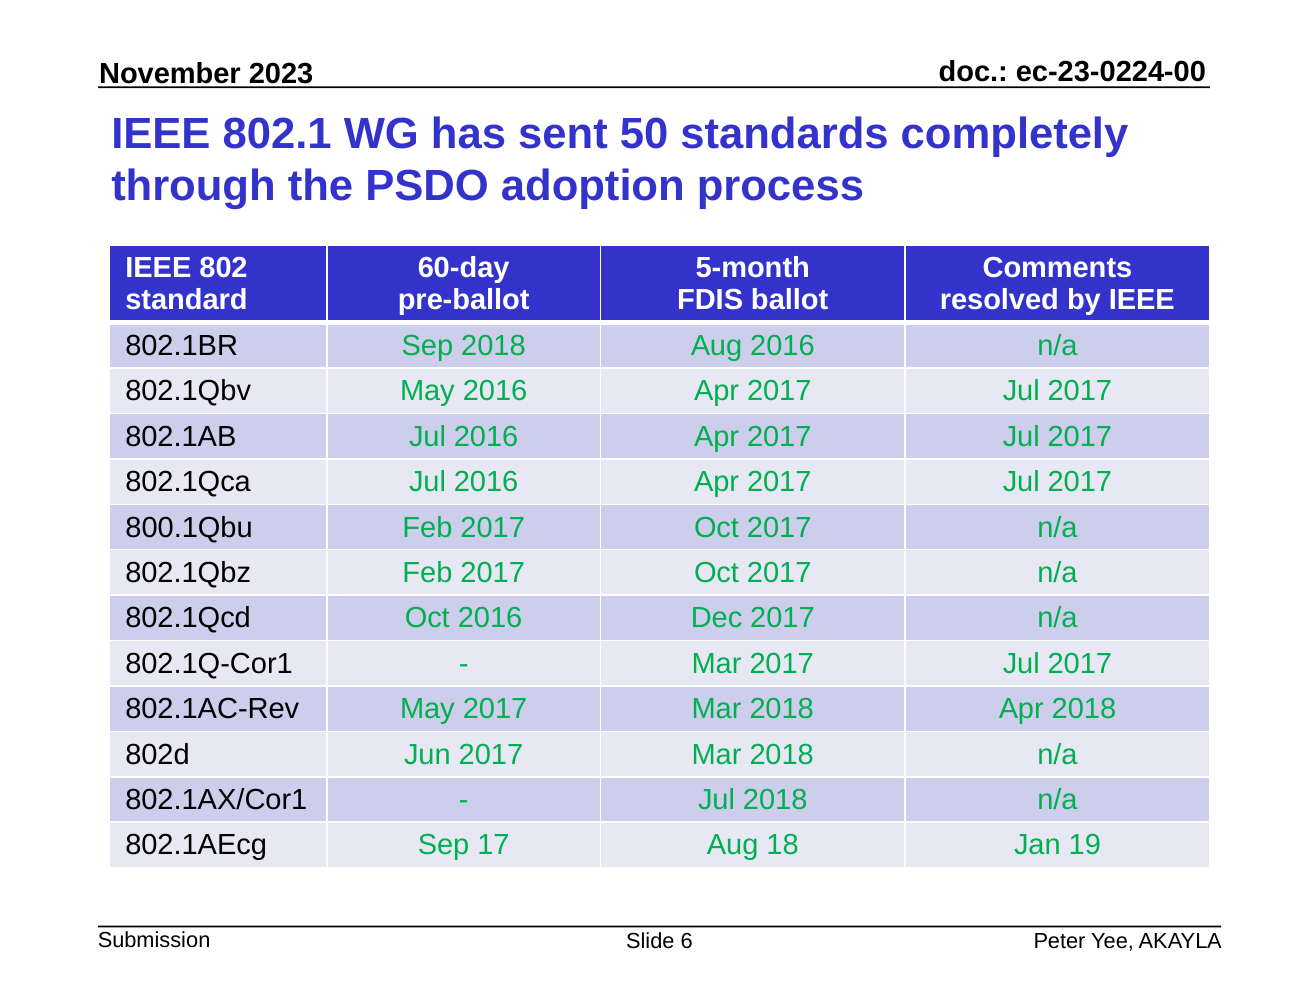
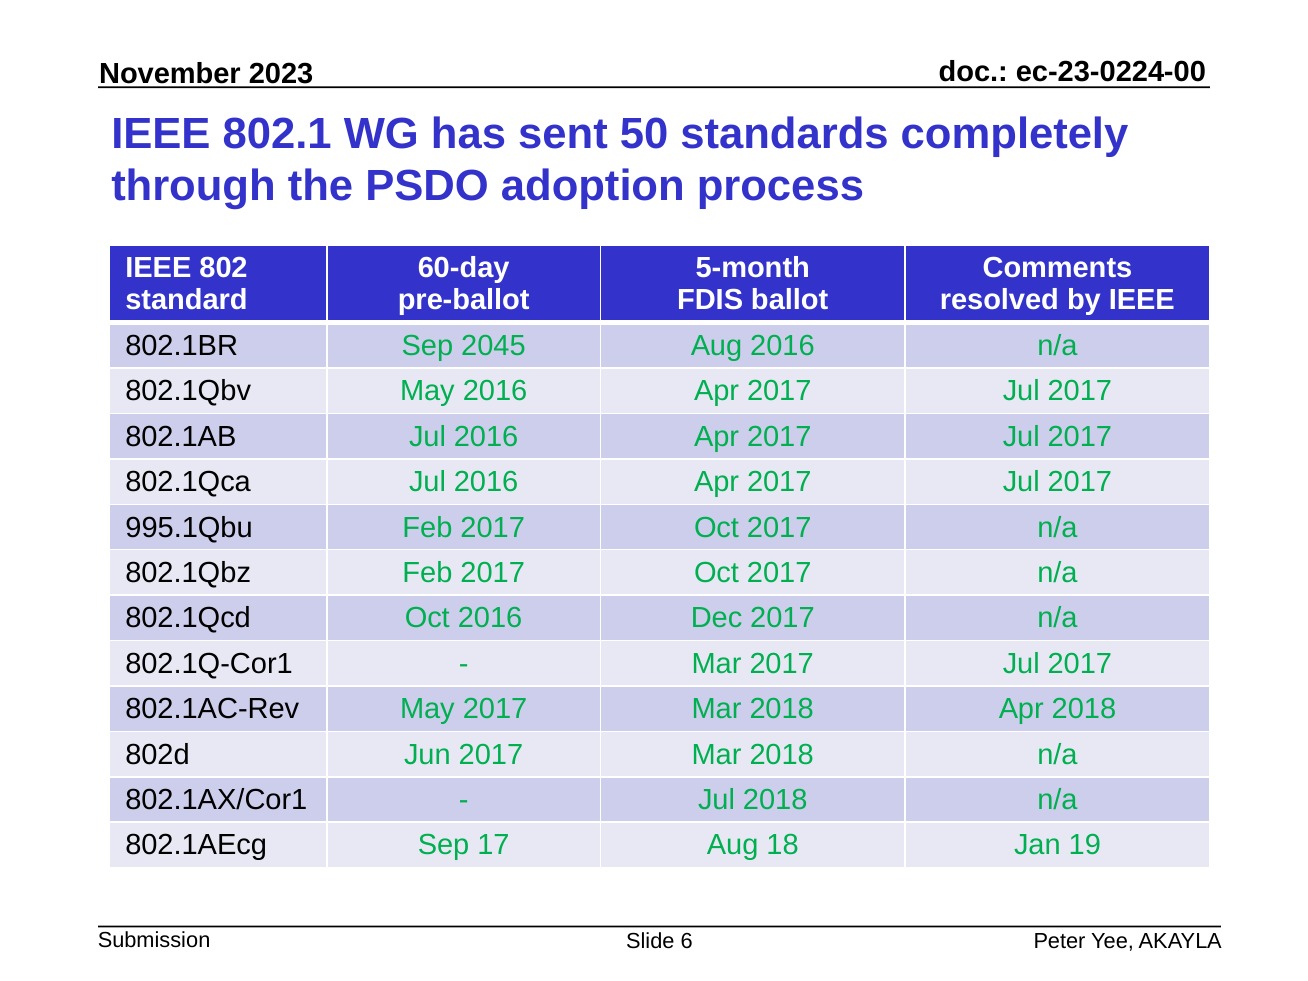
Sep 2018: 2018 -> 2045 (493, 346)
800.1Qbu: 800.1Qbu -> 995.1Qbu (189, 527)
